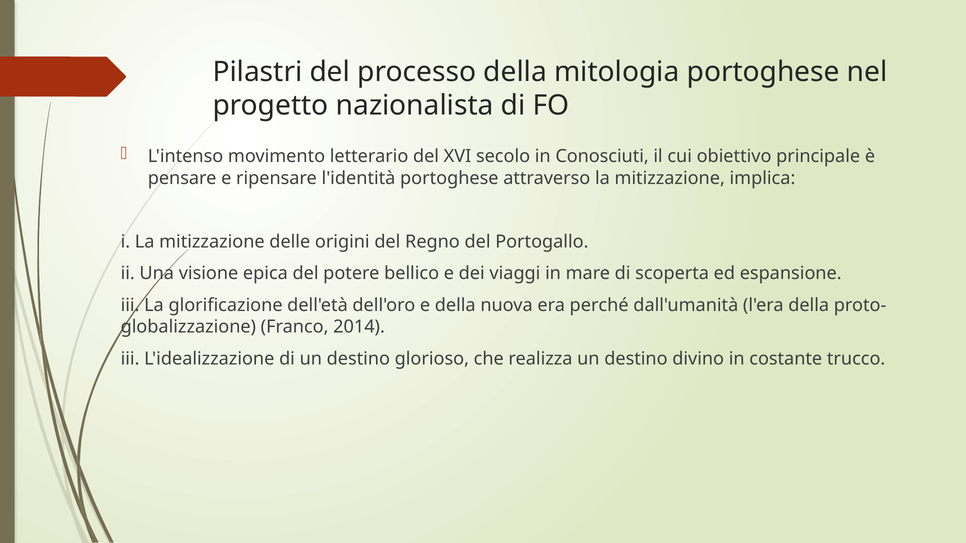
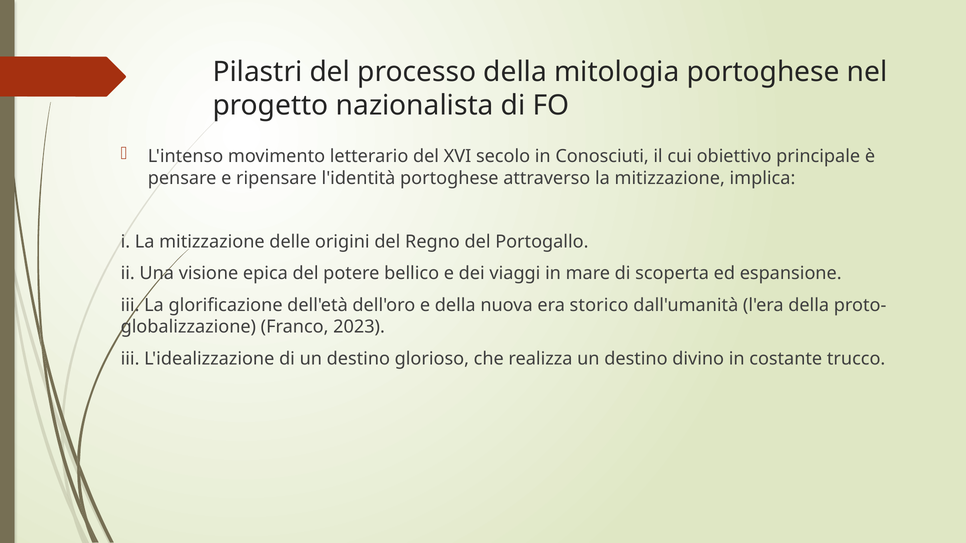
perché: perché -> storico (599, 305)
2014: 2014 -> 2023 (359, 327)
